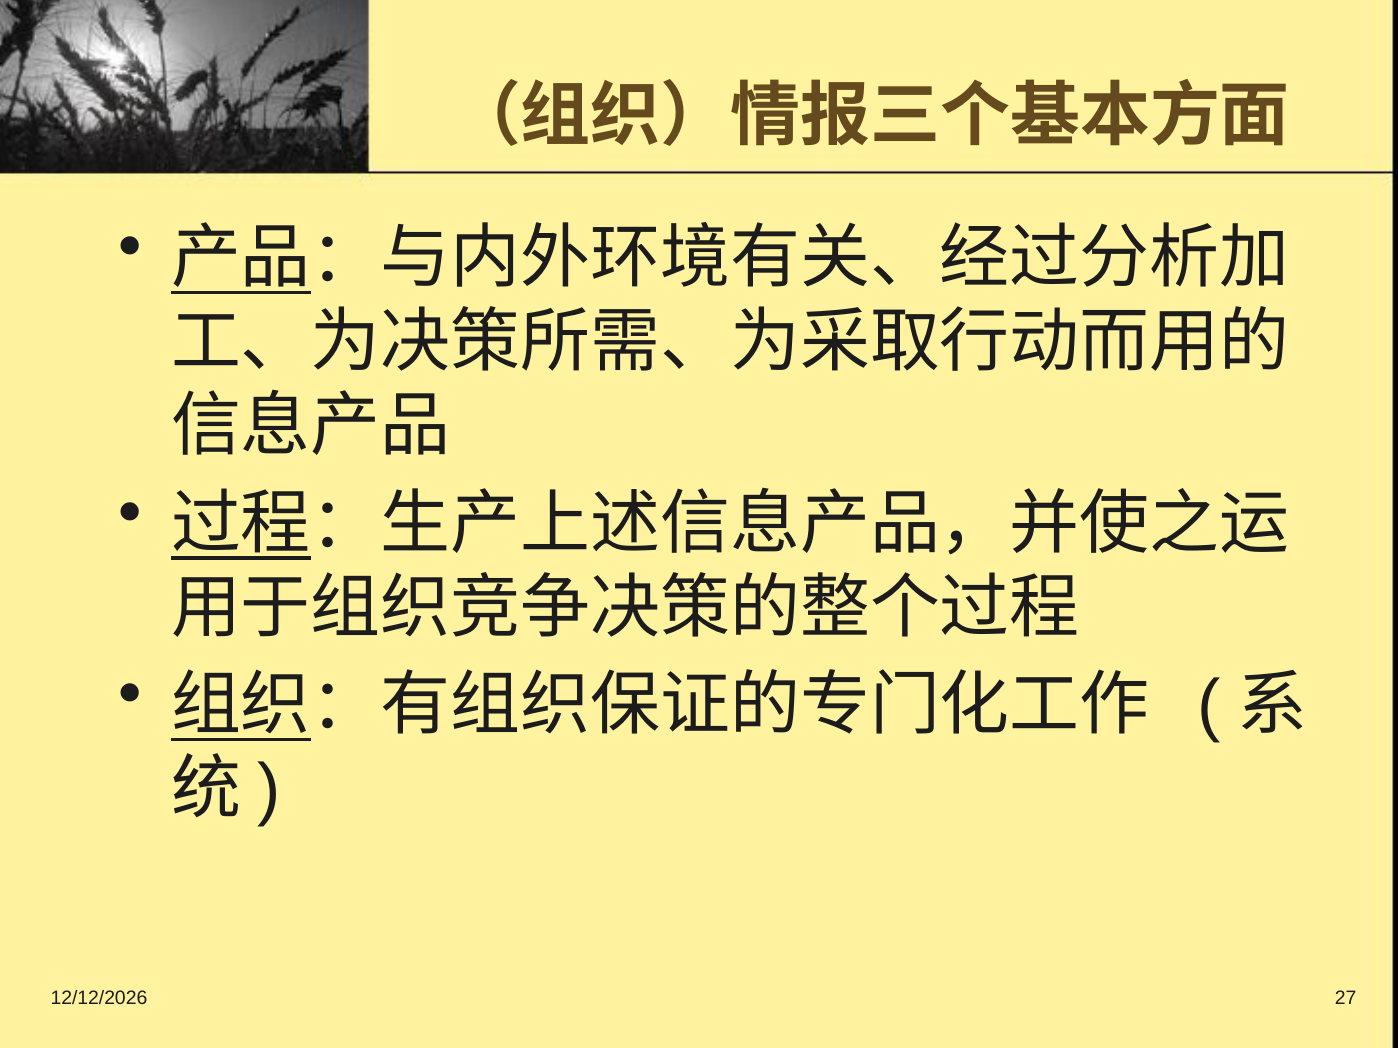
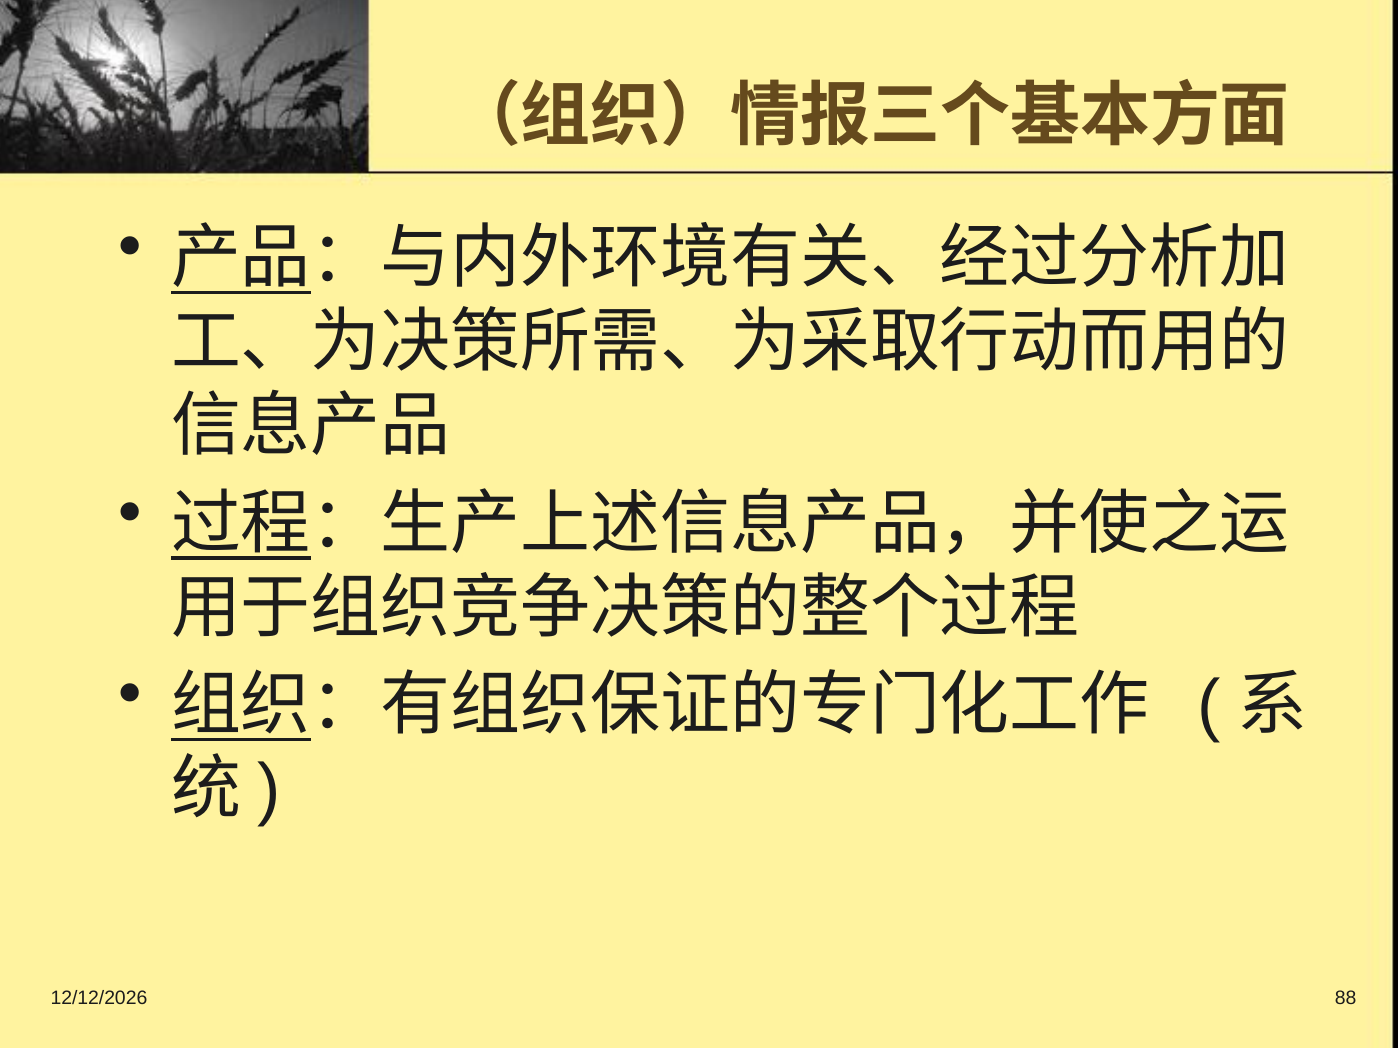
27: 27 -> 88 (1346, 999)
